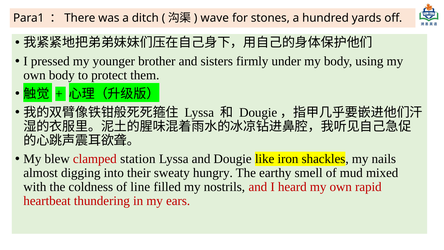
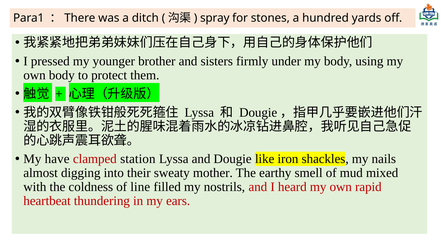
wave: wave -> spray (215, 18)
blew: blew -> have (57, 159)
hungry: hungry -> mother (213, 173)
